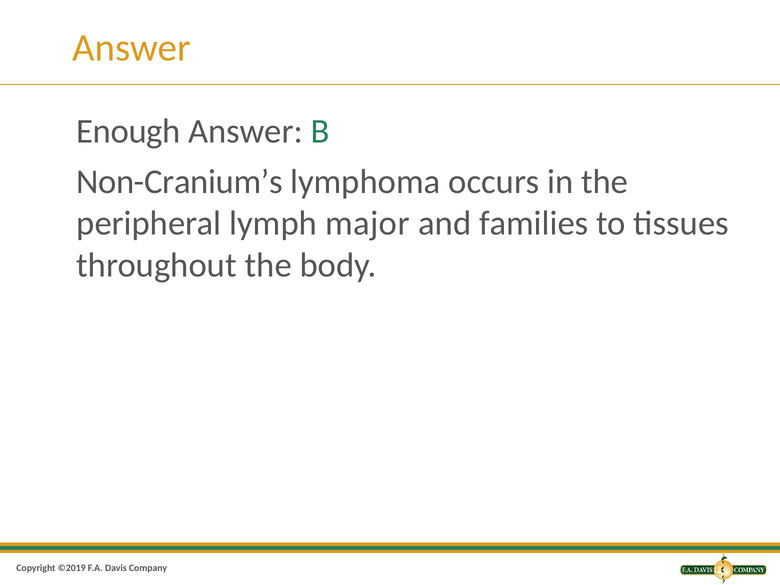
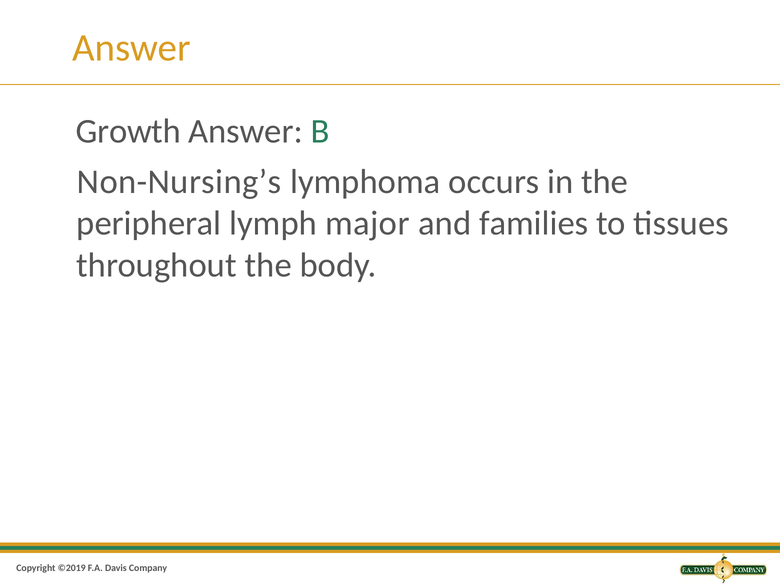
Enough: Enough -> Growth (128, 131)
Non-Cranium’s: Non-Cranium’s -> Non-Nursing’s (179, 182)
